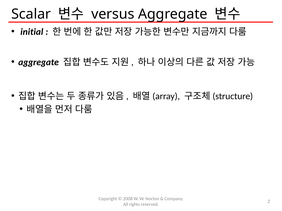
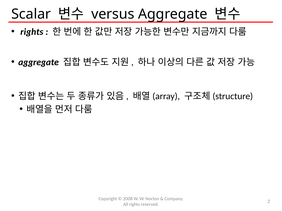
initial: initial -> rights (32, 32)
